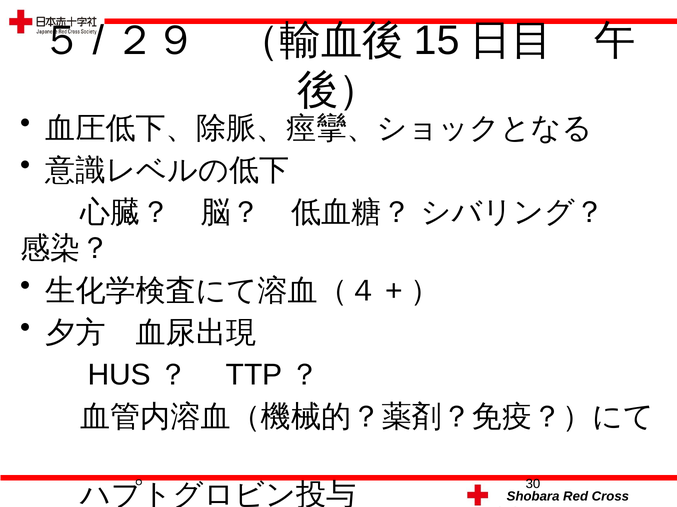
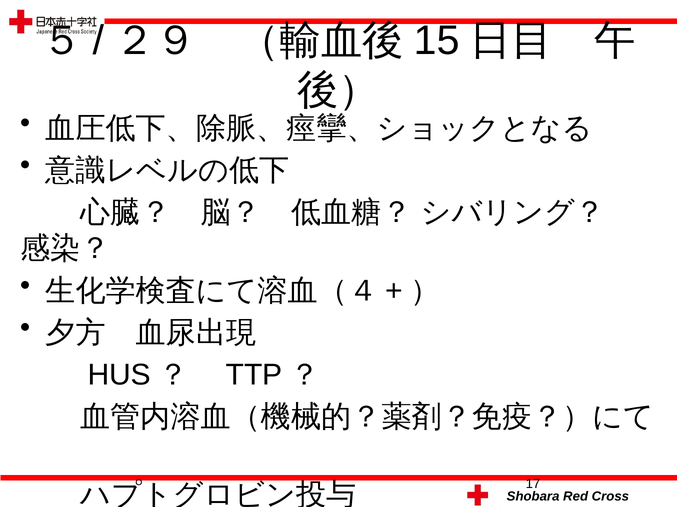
30: 30 -> 17 (533, 485)
